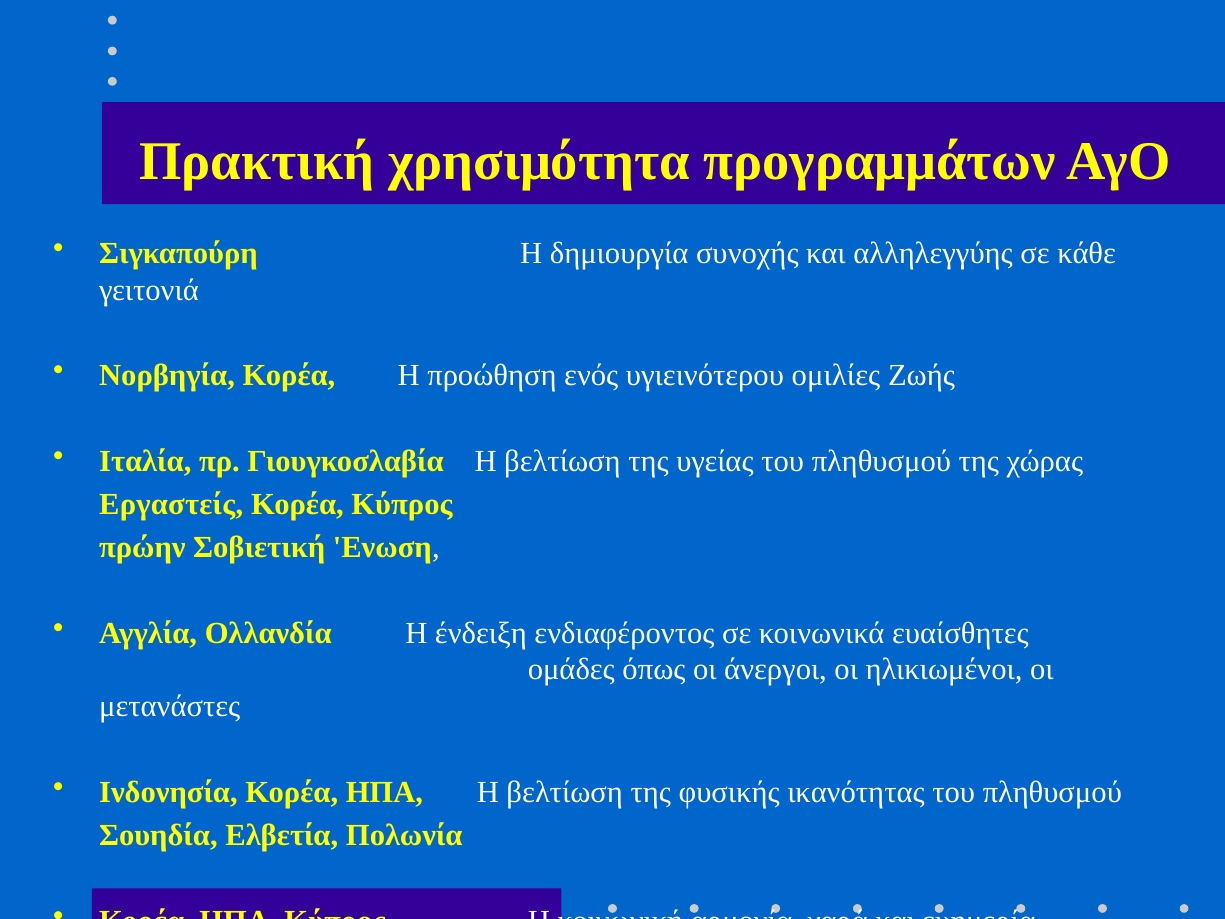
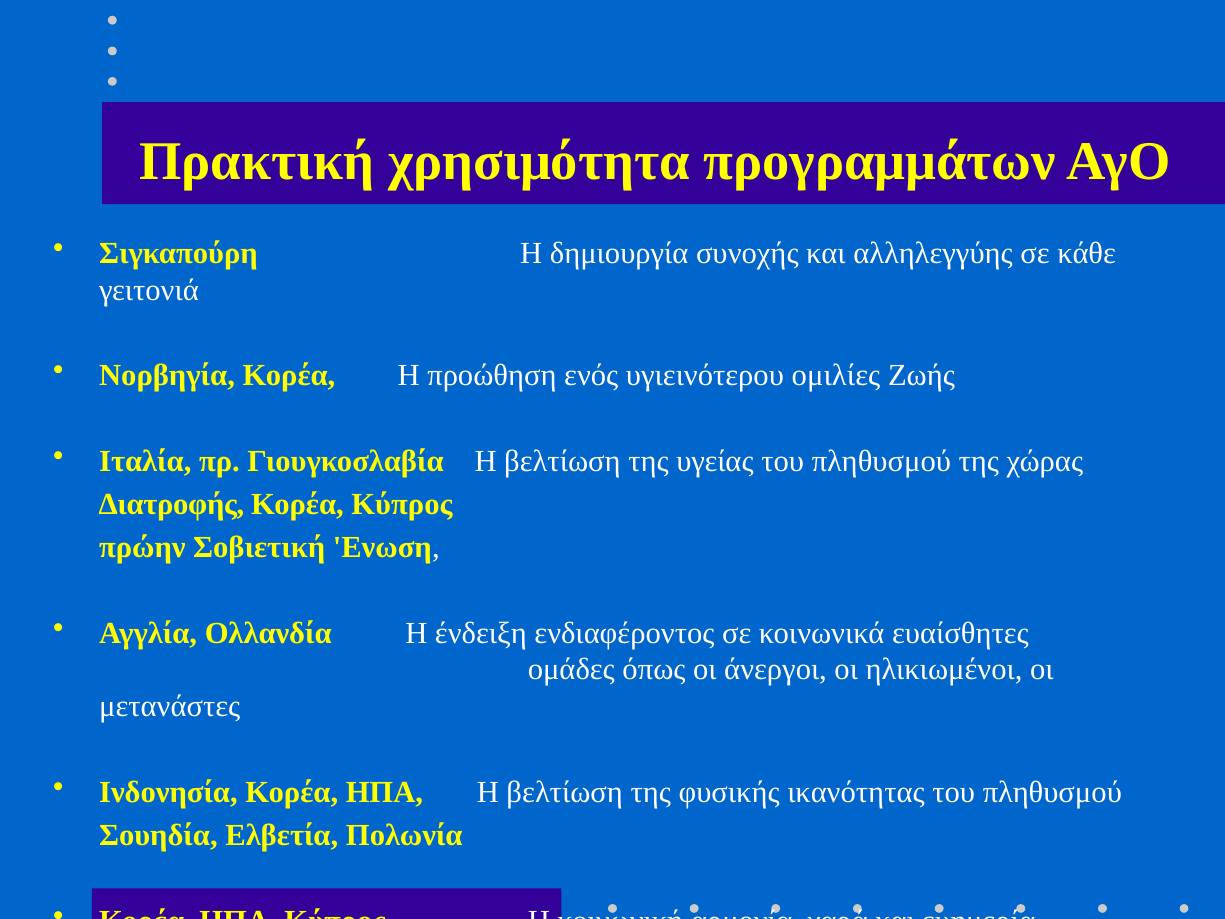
Εργαστείς: Εργαστείς -> Διατροφής (171, 504)
